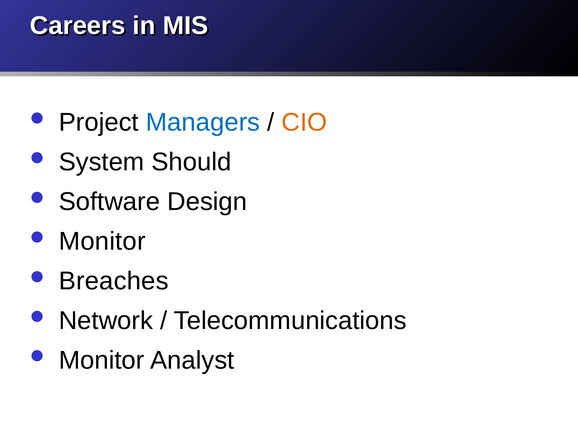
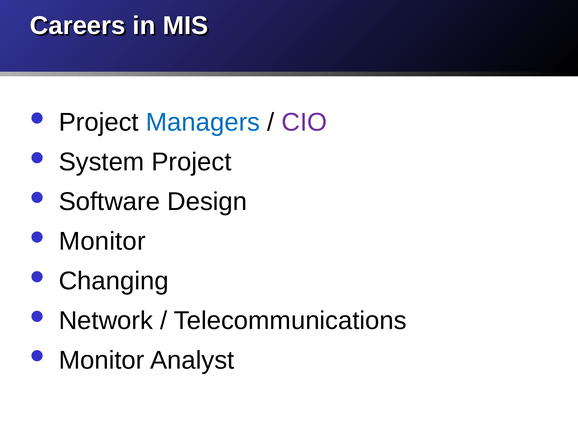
CIO colour: orange -> purple (304, 122)
System Should: Should -> Project (192, 162)
Breaches: Breaches -> Changing (114, 281)
